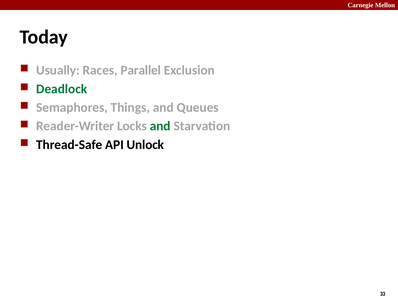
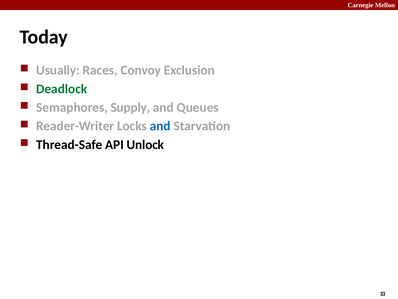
Parallel: Parallel -> Convoy (141, 70)
Things: Things -> Supply (130, 107)
and colour: green -> blue (160, 126)
